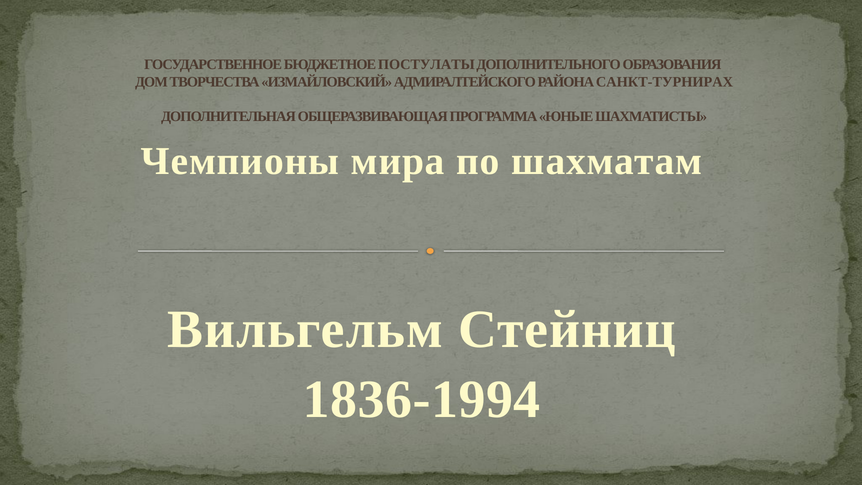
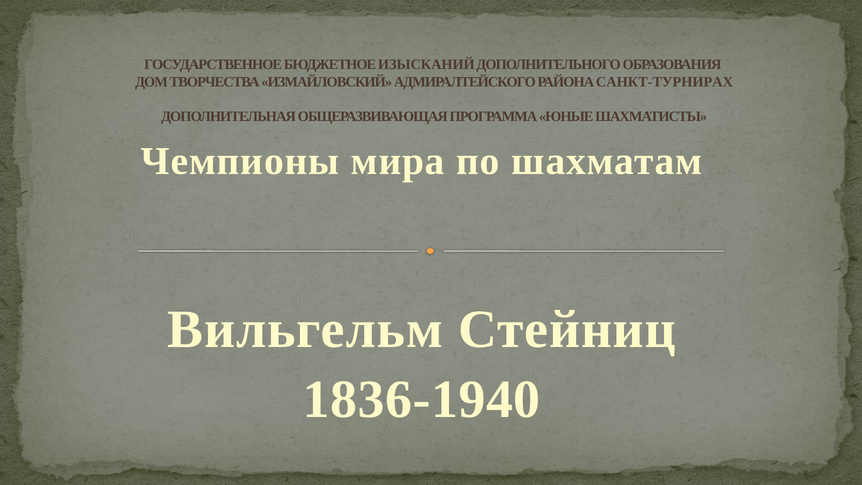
ПОСТУЛАТЫ: ПОСТУЛАТЫ -> ИЗЫСКАНИЙ (426, 65)
1836-1994: 1836-1994 -> 1836-1940 (422, 399)
